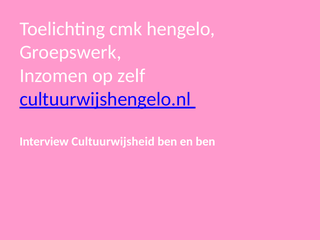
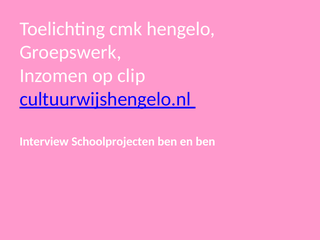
zelf: zelf -> clip (131, 76)
Cultuurwijsheid: Cultuurwijsheid -> Schoolprojecten (113, 141)
